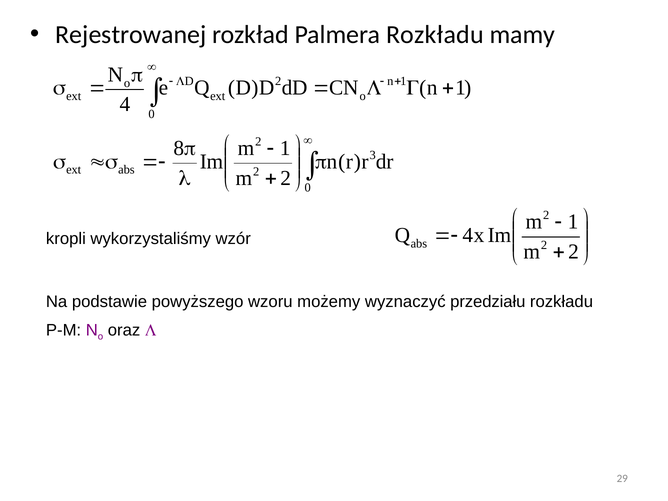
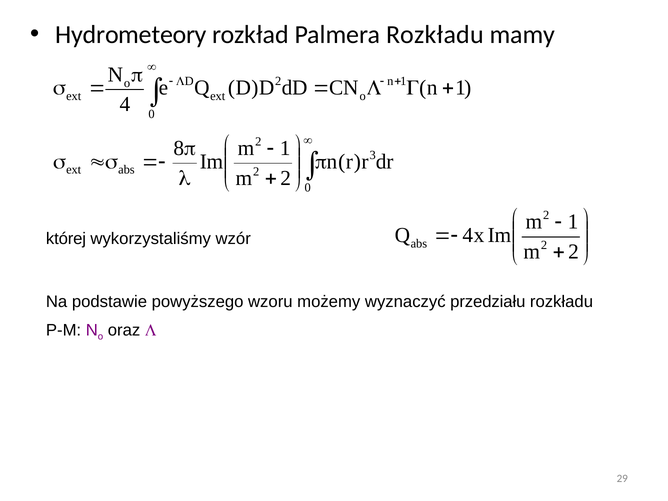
Rejestrowanej: Rejestrowanej -> Hydrometeory (131, 35)
kropli: kropli -> której (66, 239)
